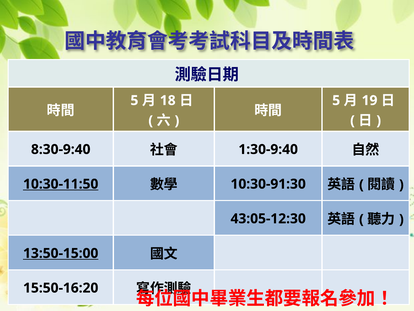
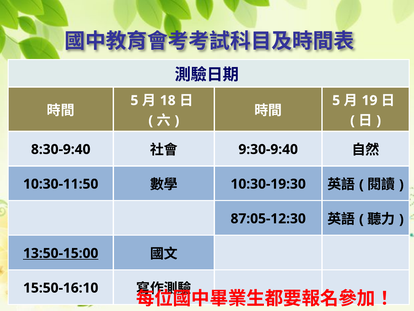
1:30-9:40: 1:30-9:40 -> 9:30-9:40 (268, 149)
10:30-11:50 underline: present -> none (61, 184)
10:30-91:30: 10:30-91:30 -> 10:30-19:30 (268, 184)
43:05-12:30: 43:05-12:30 -> 87:05-12:30 (268, 218)
15:50-16:20: 15:50-16:20 -> 15:50-16:10 (61, 288)
